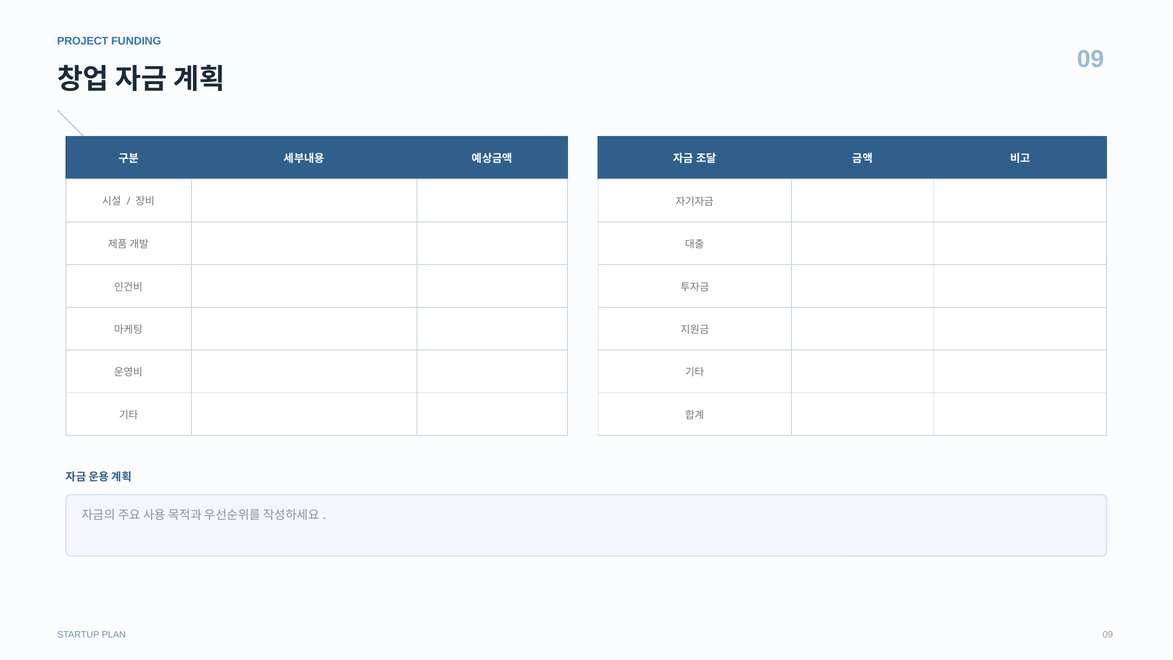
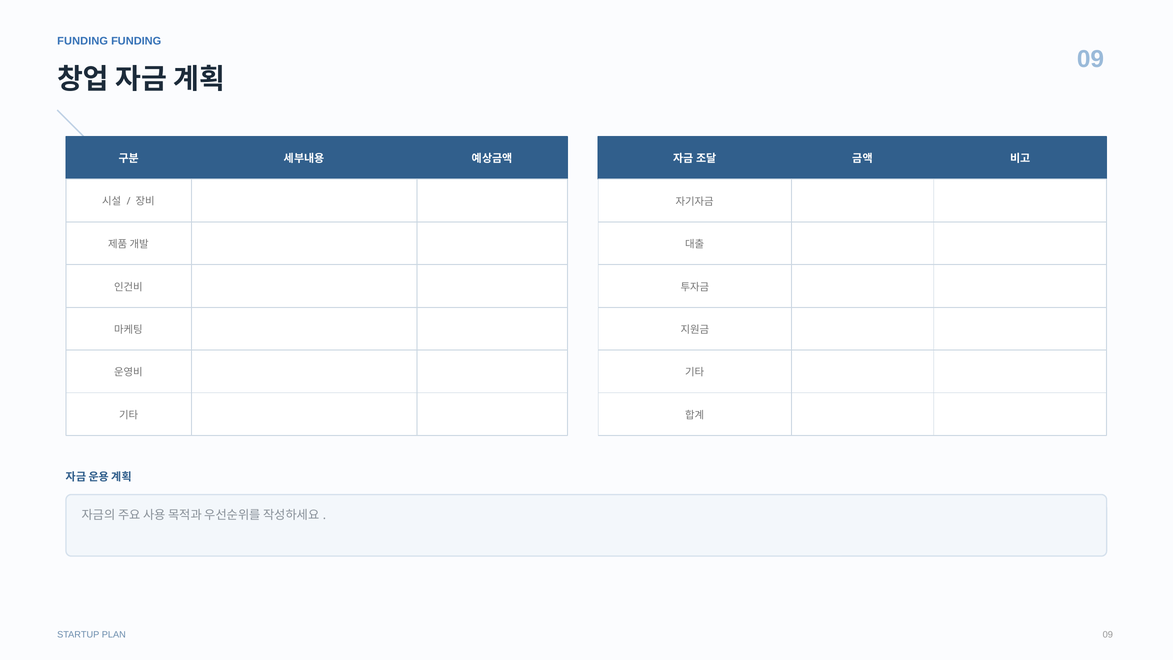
PROJECT: PROJECT -> FUNDING (83, 41)
